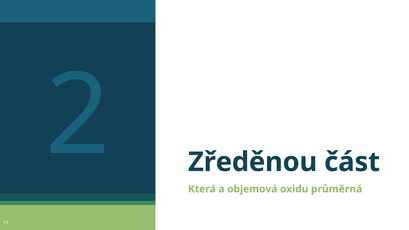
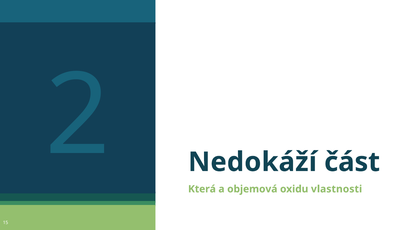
Zředěnou: Zředěnou -> Nedokáží (252, 162)
průměrná: průměrná -> vlastnosti (337, 189)
